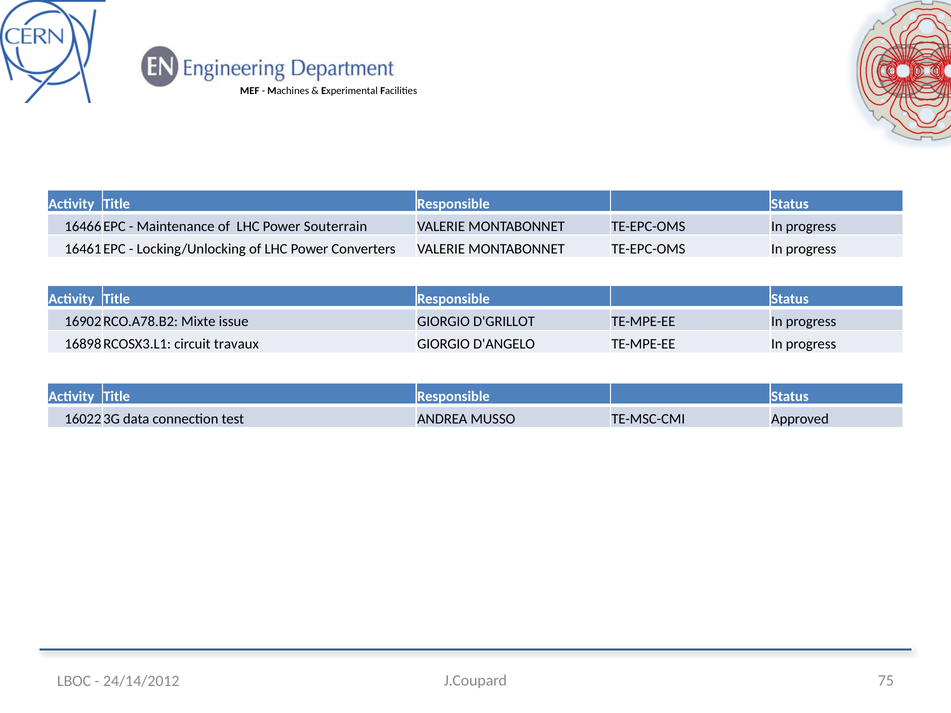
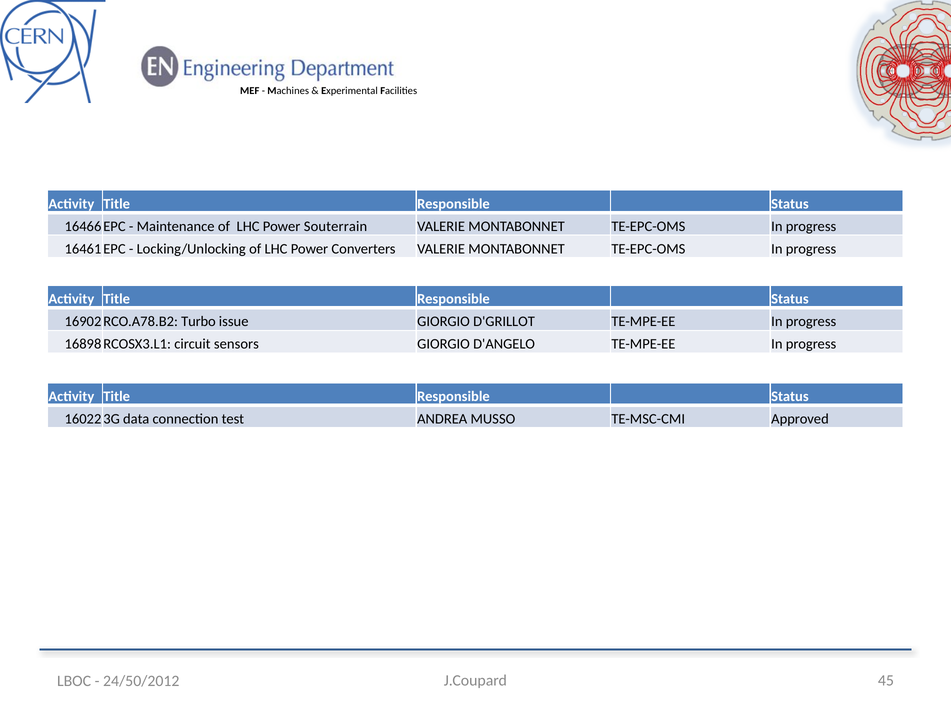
Mixte: Mixte -> Turbo (199, 322)
travaux: travaux -> sensors (236, 344)
75: 75 -> 45 (886, 681)
24/14/2012: 24/14/2012 -> 24/50/2012 (141, 681)
